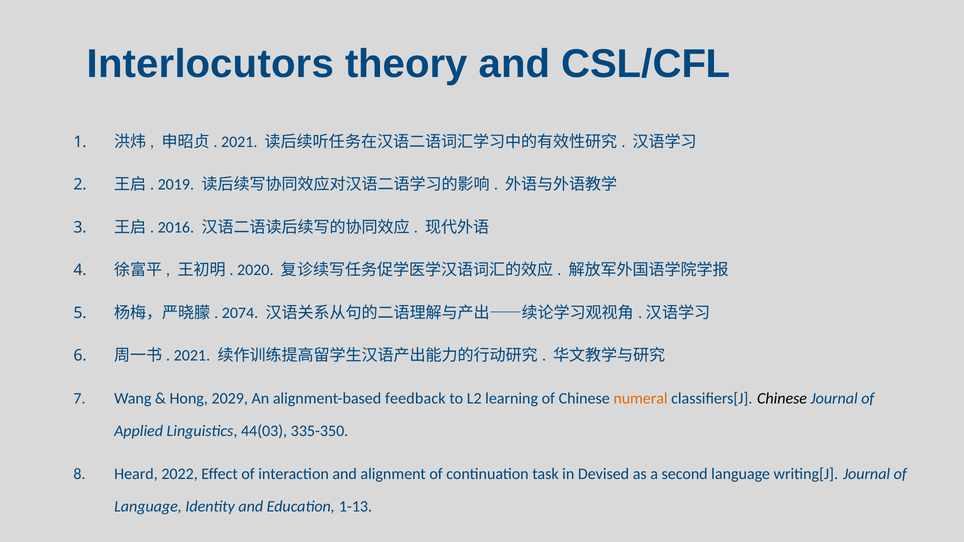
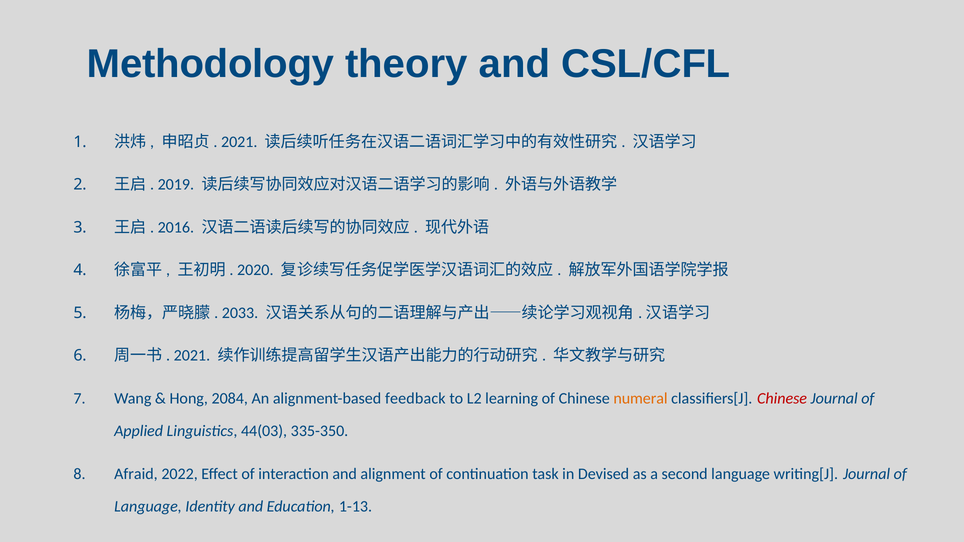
Interlocutors: Interlocutors -> Methodology (211, 64)
2074: 2074 -> 2033 (240, 313)
2029: 2029 -> 2084 (230, 399)
Chinese colour: black -> red (782, 399)
Heard: Heard -> Afraid (136, 474)
